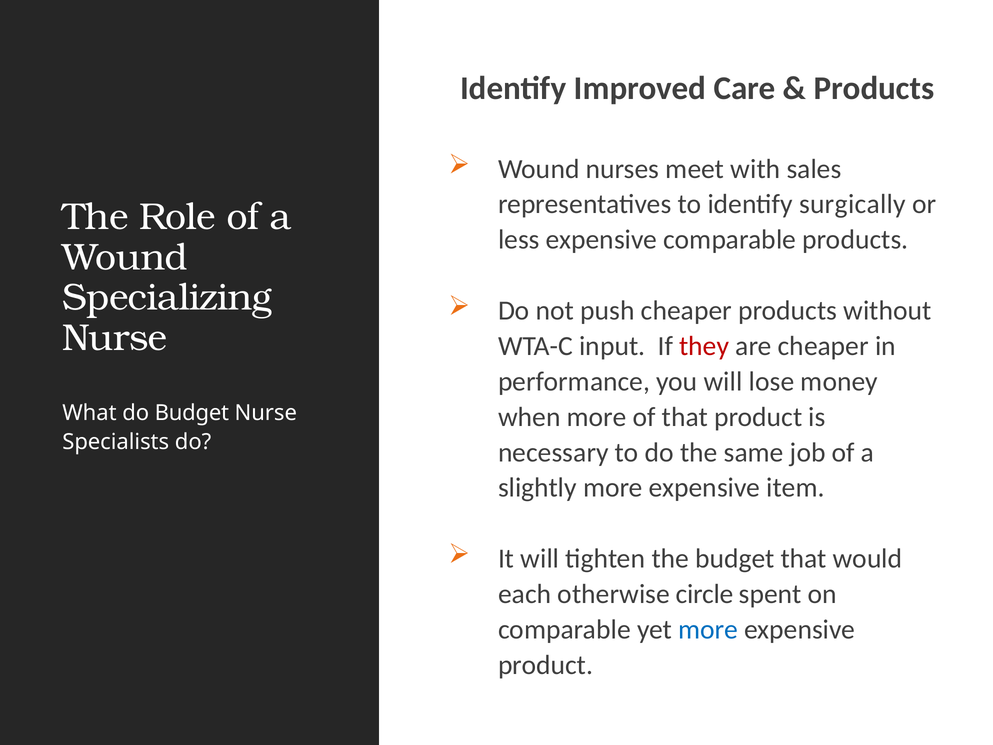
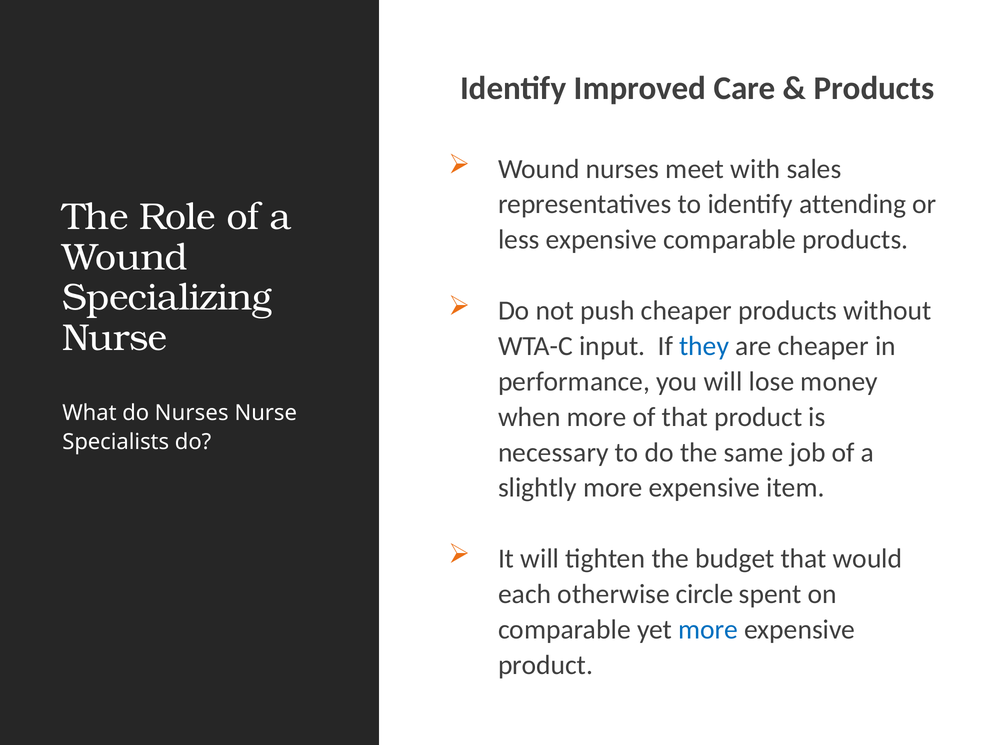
surgically: surgically -> attending (853, 204)
they colour: red -> blue (704, 346)
do Budget: Budget -> Nurses (192, 413)
